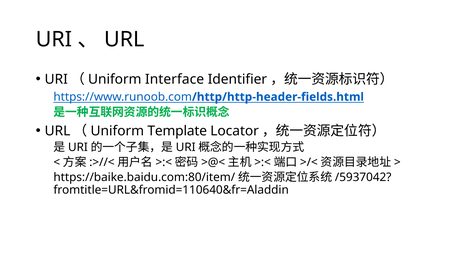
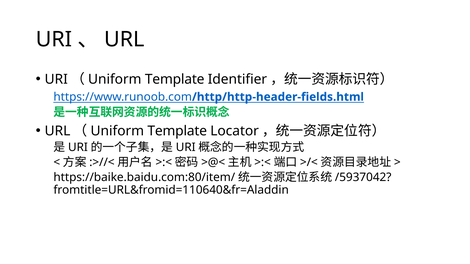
Interface: Interface -> Template (175, 79)
